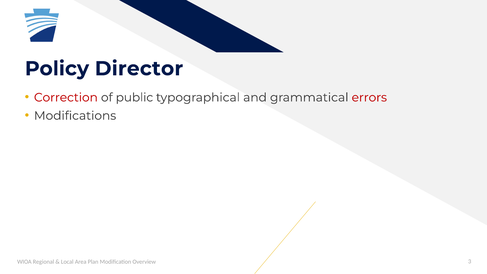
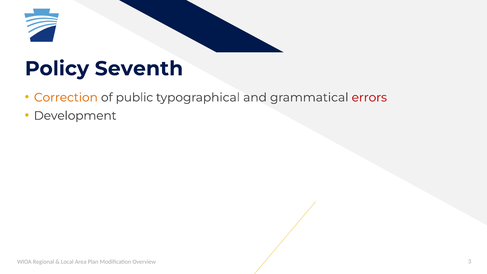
Director: Director -> Seventh (139, 69)
Correction colour: red -> orange (66, 97)
Modifications: Modifications -> Development (75, 116)
